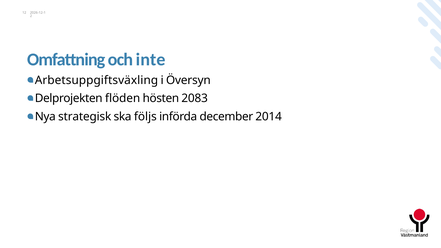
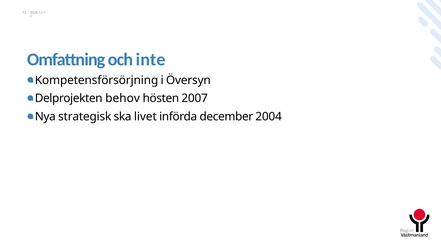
Arbetsuppgiftsväxling: Arbetsuppgiftsväxling -> Kompetensförsörjning (97, 80)
flöden: flöden -> behov (123, 98)
2083: 2083 -> 2007 (195, 98)
följs: följs -> livet (145, 117)
2014: 2014 -> 2004 (269, 117)
